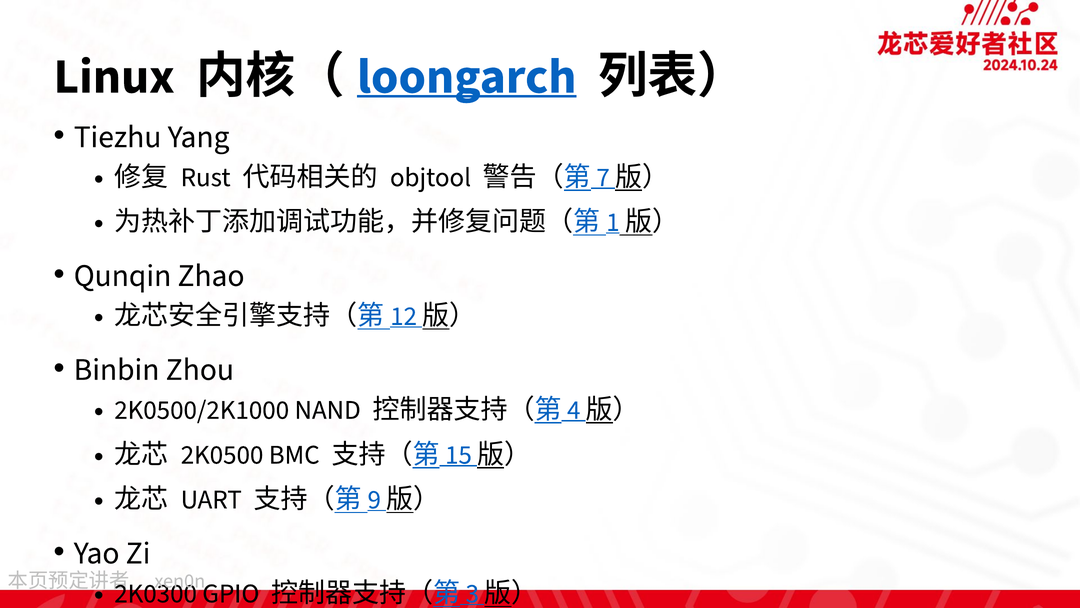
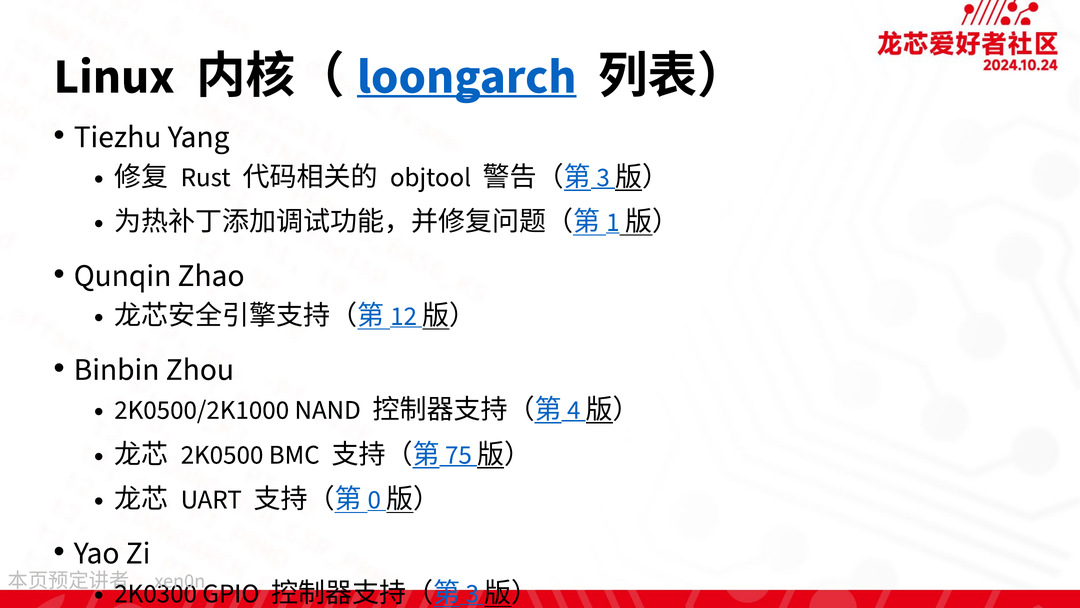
7: 7 -> 3 (603, 177)
15: 15 -> 75 (458, 454)
9: 9 -> 0 (374, 499)
